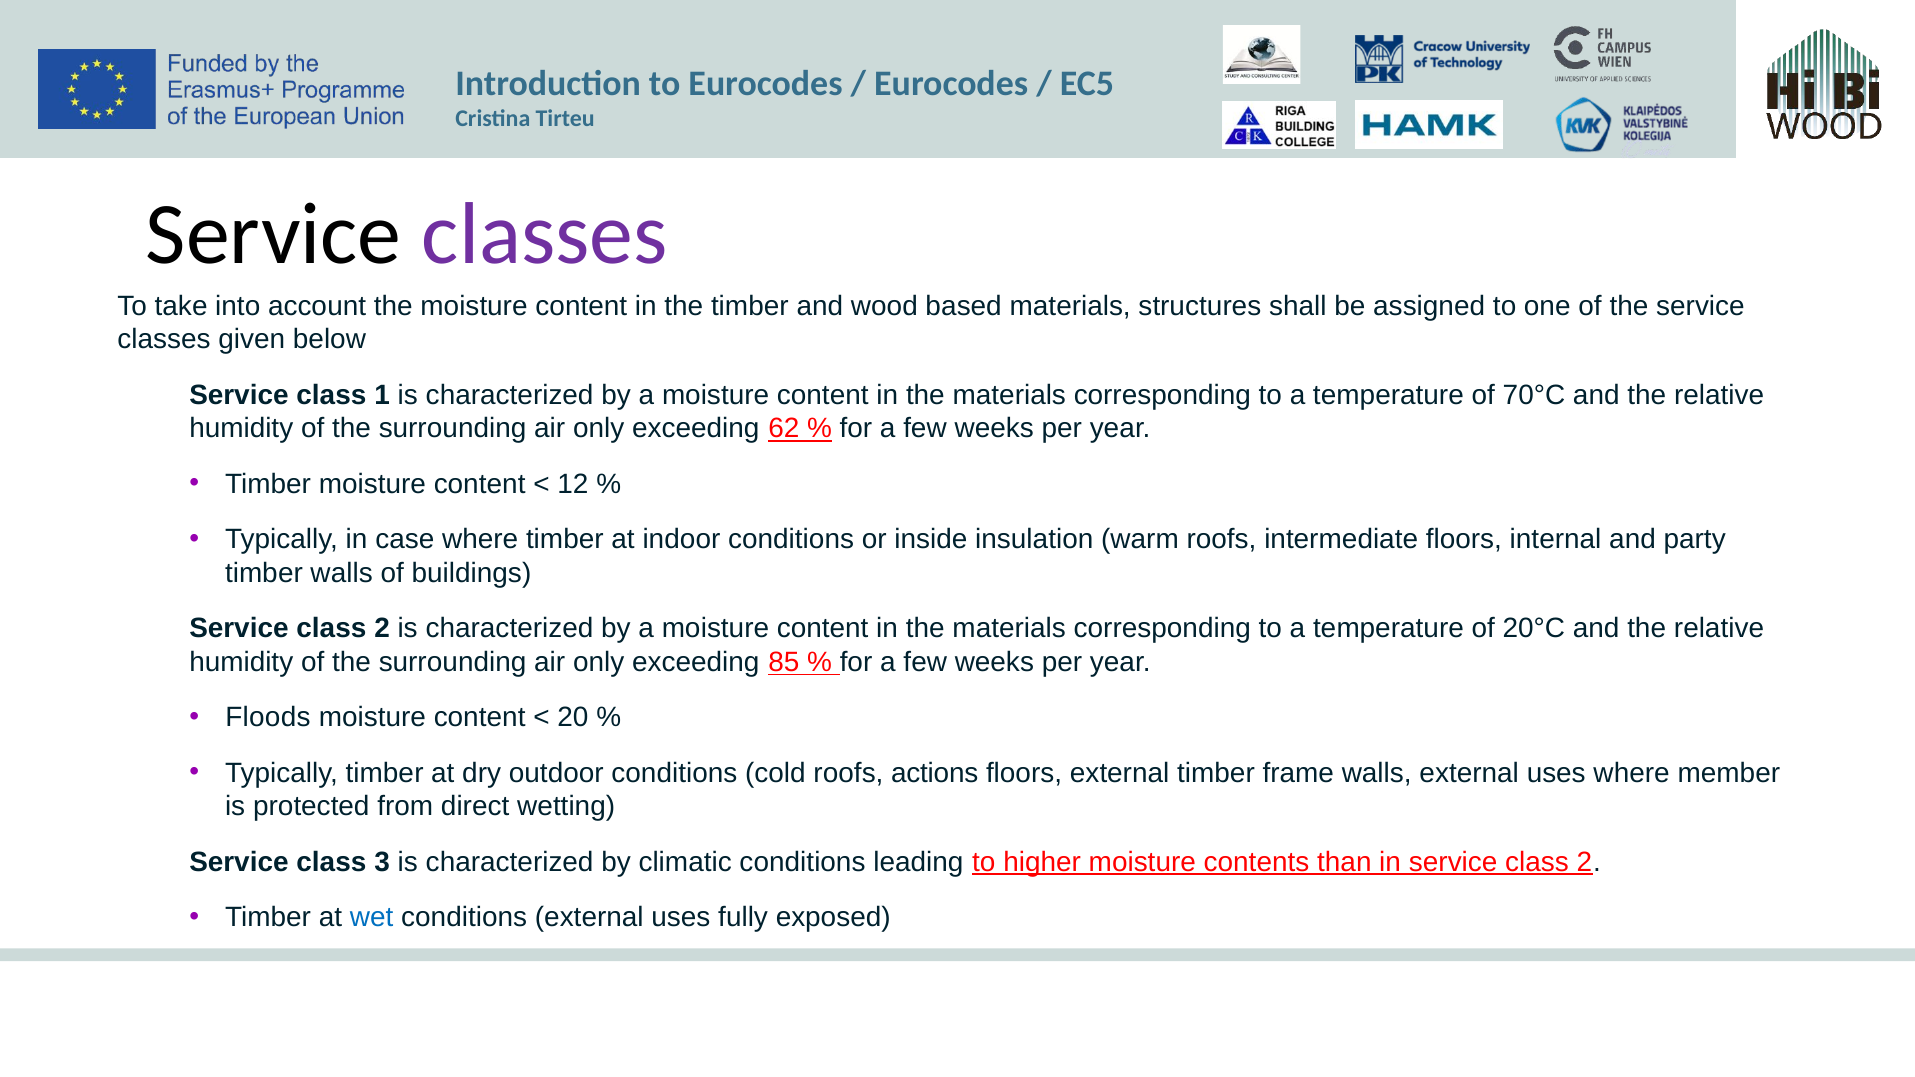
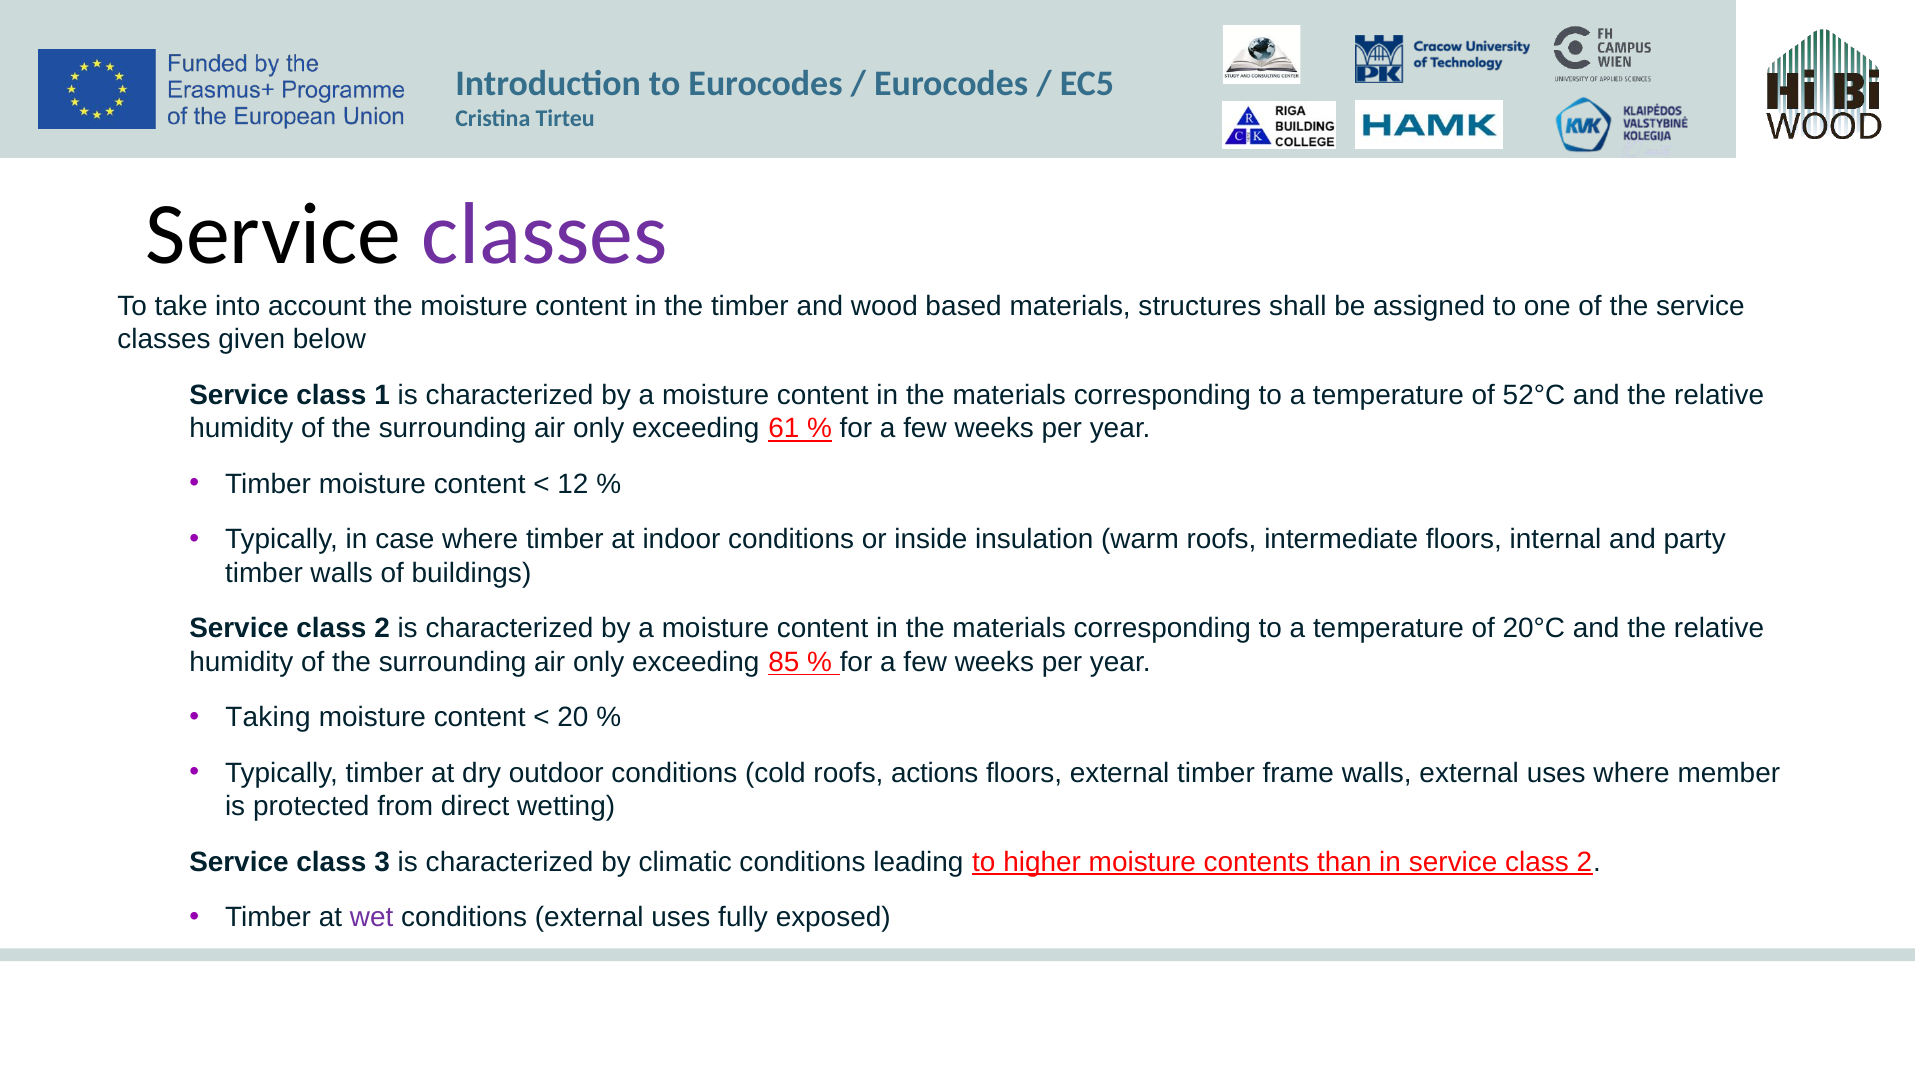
70°C: 70°C -> 52°C (1534, 395)
62: 62 -> 61 (784, 429)
Floods: Floods -> Taking (268, 718)
wet colour: blue -> purple (372, 917)
